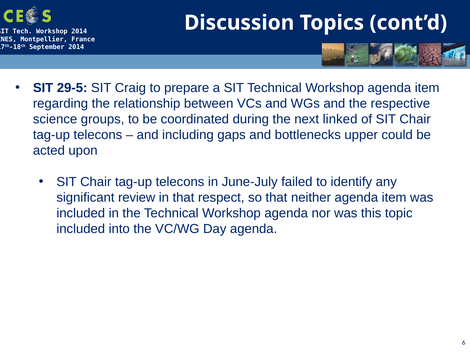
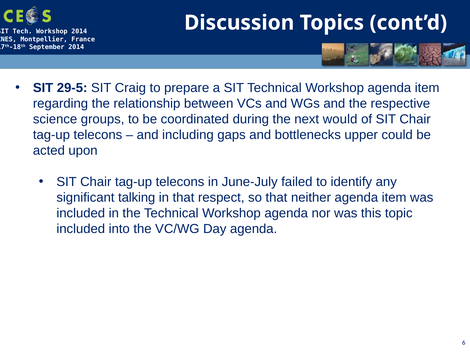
linked: linked -> would (340, 119)
review: review -> talking (137, 198)
